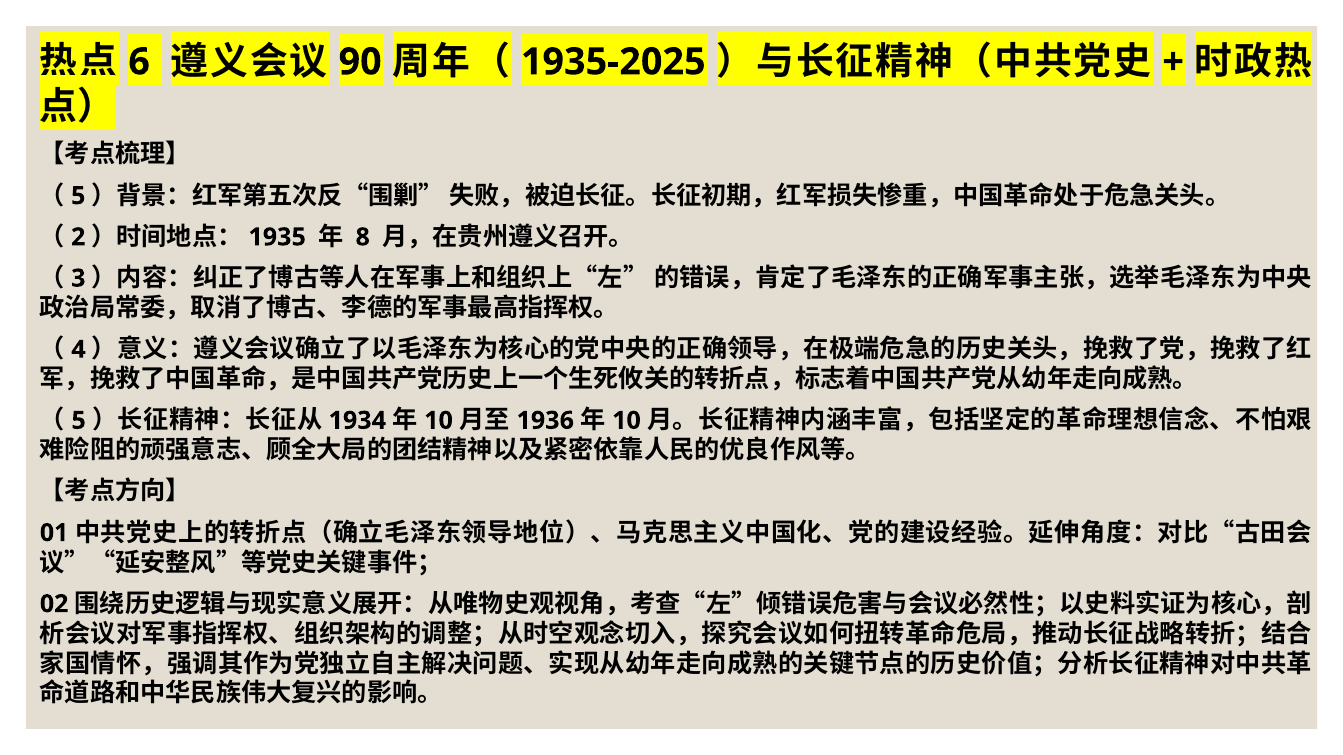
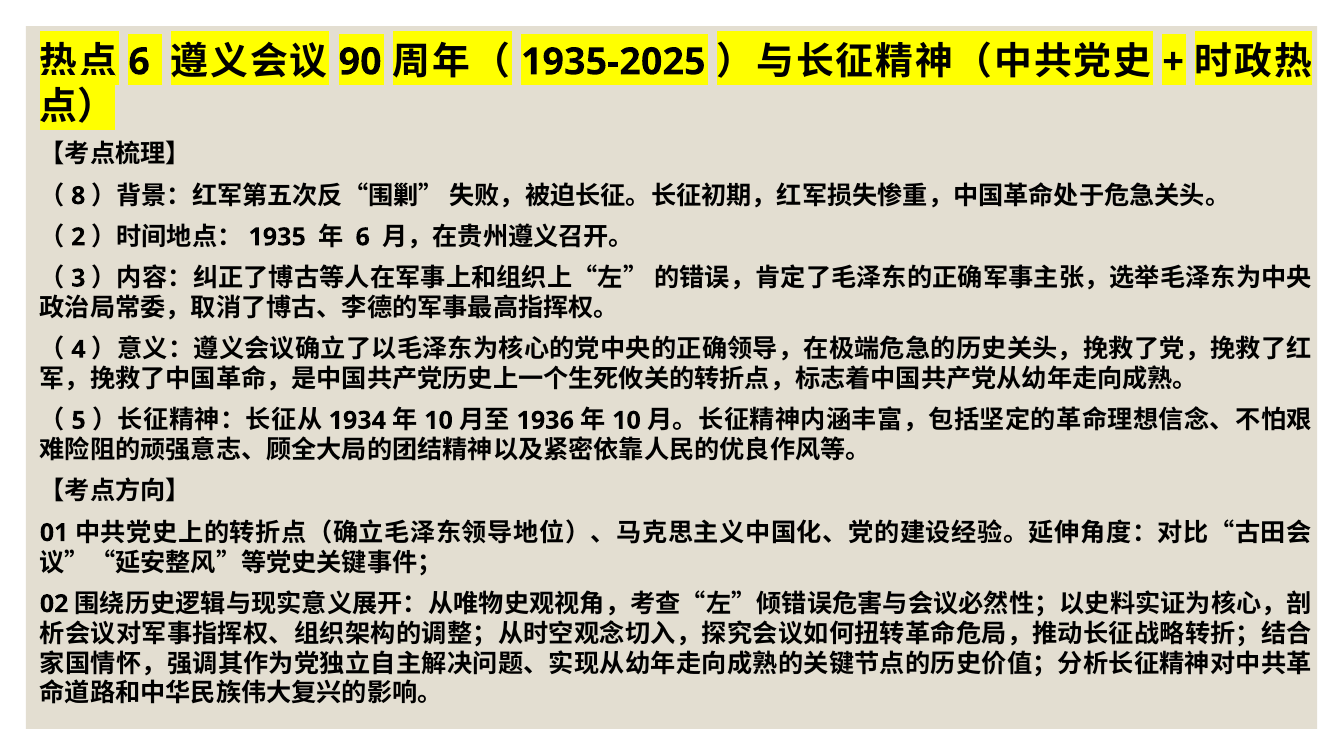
5: 5 -> 8 (78, 196)
8: 8 -> 6 (363, 237)
